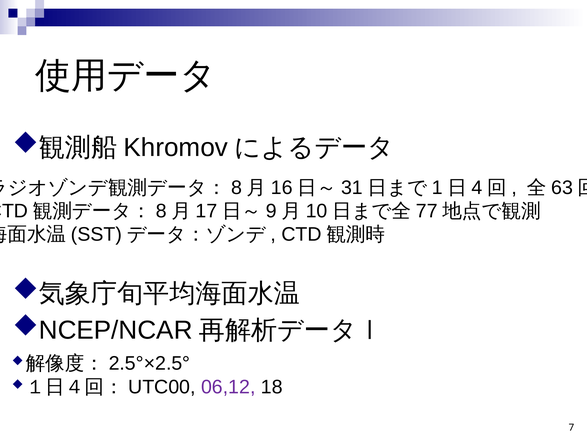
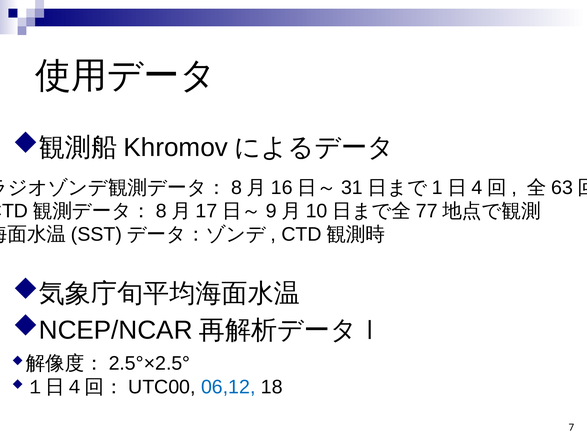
06,12 colour: purple -> blue (228, 387)
